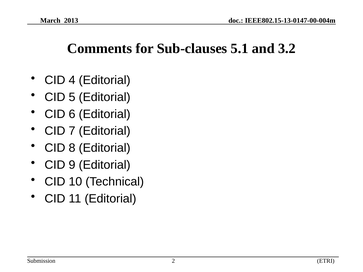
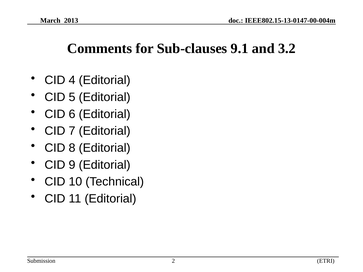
5.1: 5.1 -> 9.1 (240, 48)
